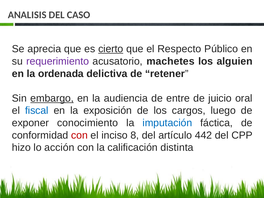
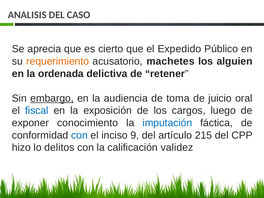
cierto underline: present -> none (111, 49)
Respecto: Respecto -> Expedido (179, 49)
requerimiento colour: purple -> orange (58, 61)
entre: entre -> toma (178, 98)
con colour: red -> blue (79, 135)
8: 8 -> 9 (135, 135)
442: 442 -> 215 (203, 135)
acción: acción -> delitos (59, 148)
distinta: distinta -> validez (177, 148)
